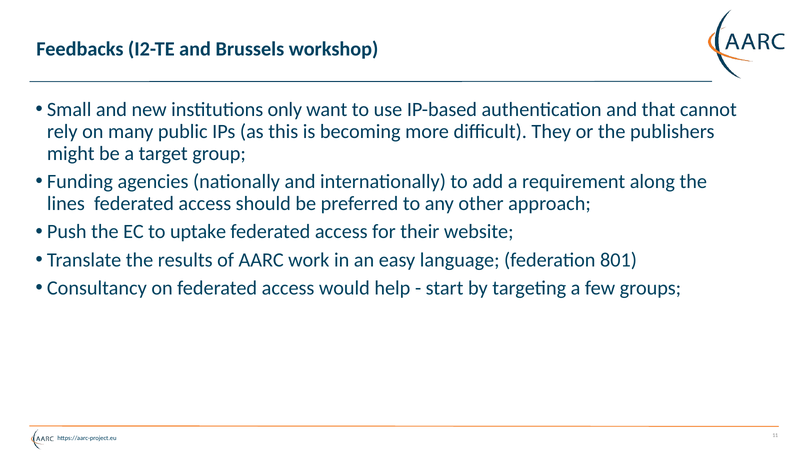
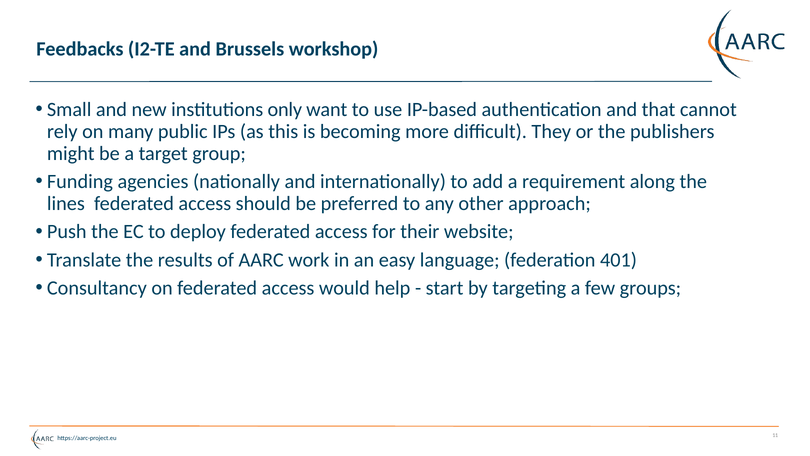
uptake: uptake -> deploy (198, 231)
801: 801 -> 401 (619, 260)
